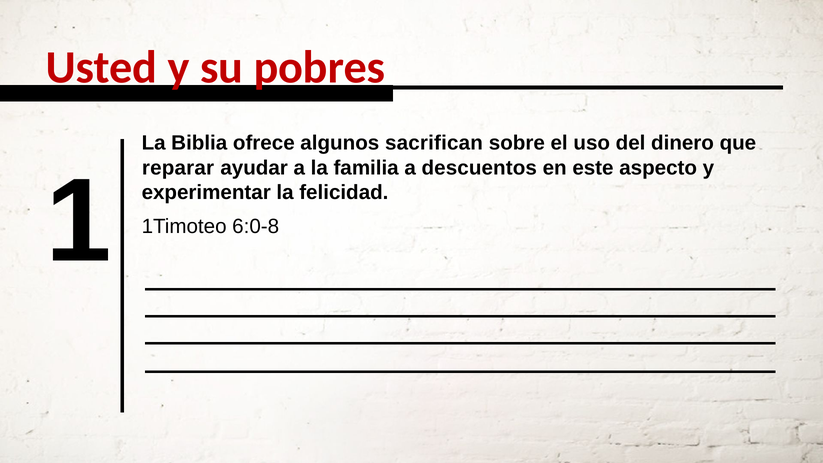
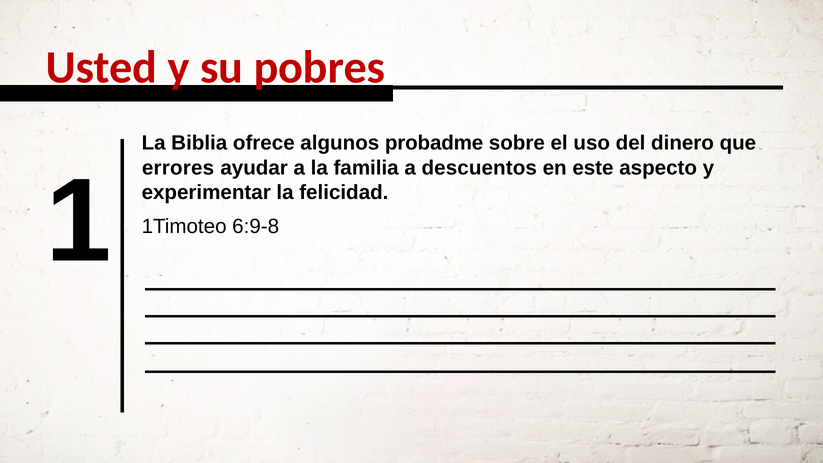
sacrifican: sacrifican -> probadme (434, 143)
reparar: reparar -> errores (178, 168)
6:0-8: 6:0-8 -> 6:9-8 (256, 226)
